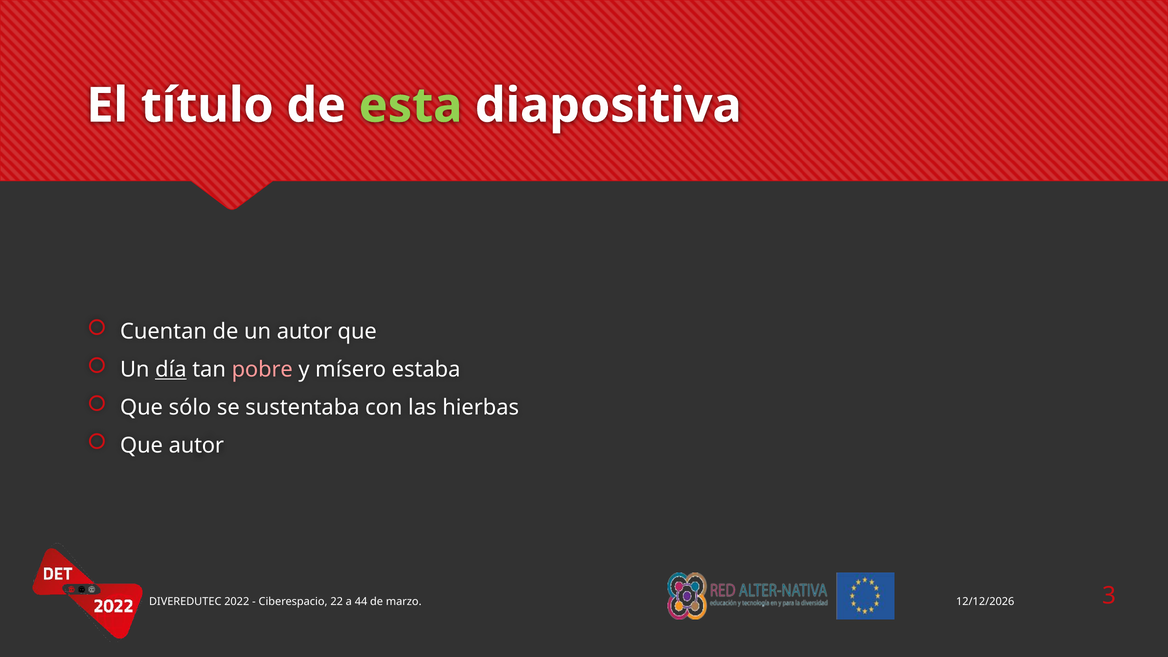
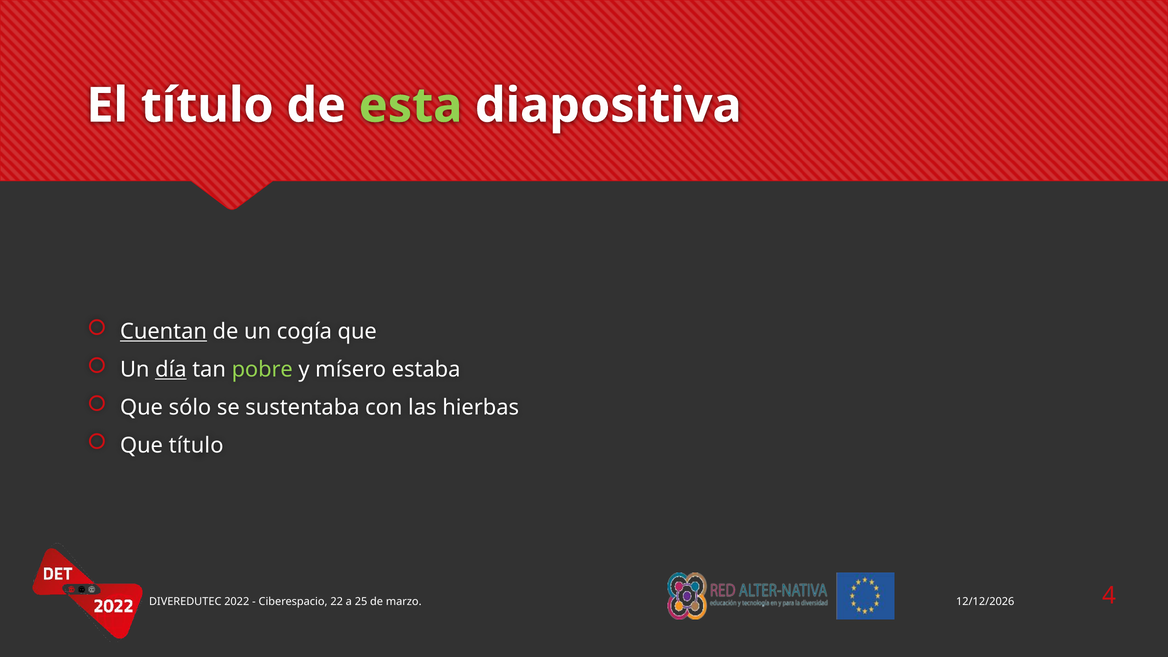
Cuentan underline: none -> present (163, 332)
un autor: autor -> cogía (304, 332)
pobre colour: pink -> light green (262, 370)
Que autor: autor -> título (196, 446)
44: 44 -> 25 (361, 602)
3: 3 -> 4 (1109, 596)
